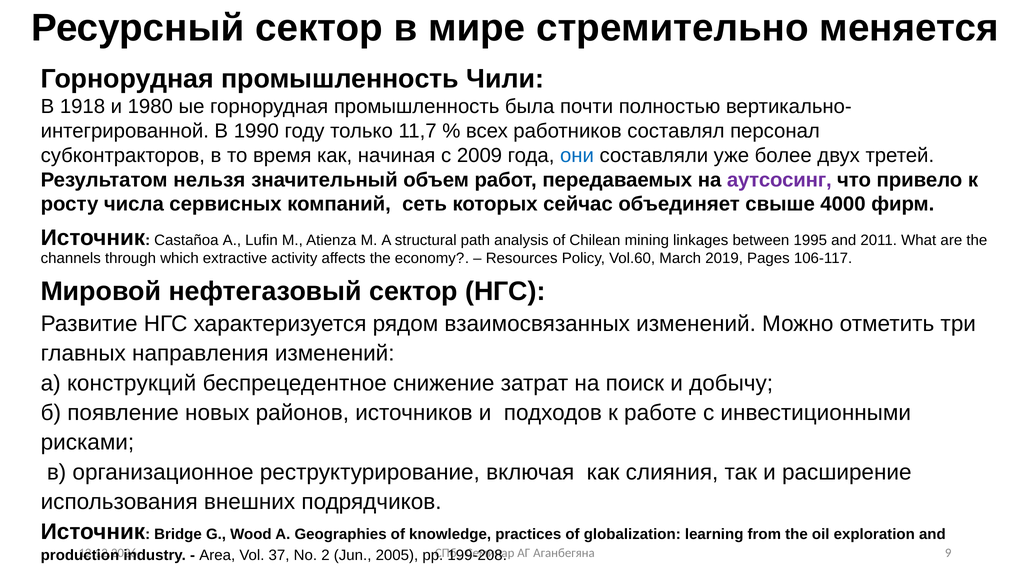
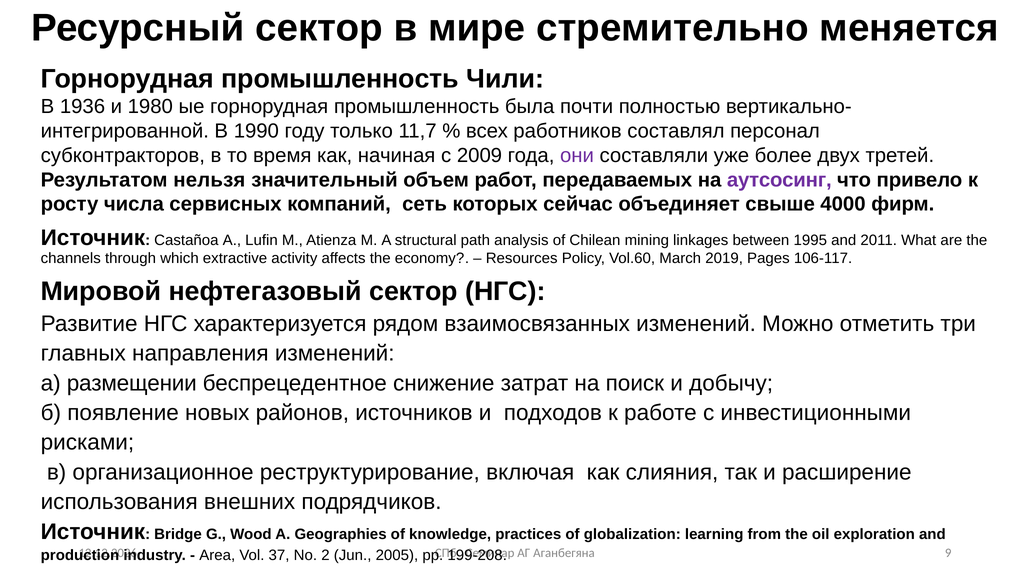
1918: 1918 -> 1936 (82, 107)
они colour: blue -> purple (577, 155)
конструкций: конструкций -> размещении (132, 383)
